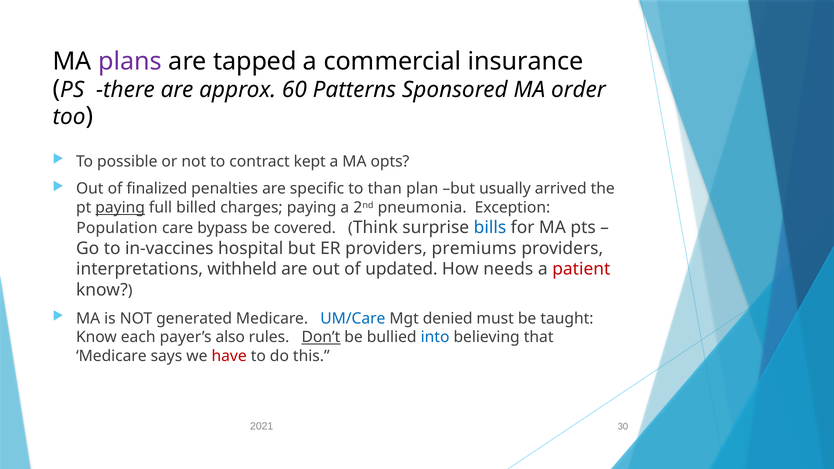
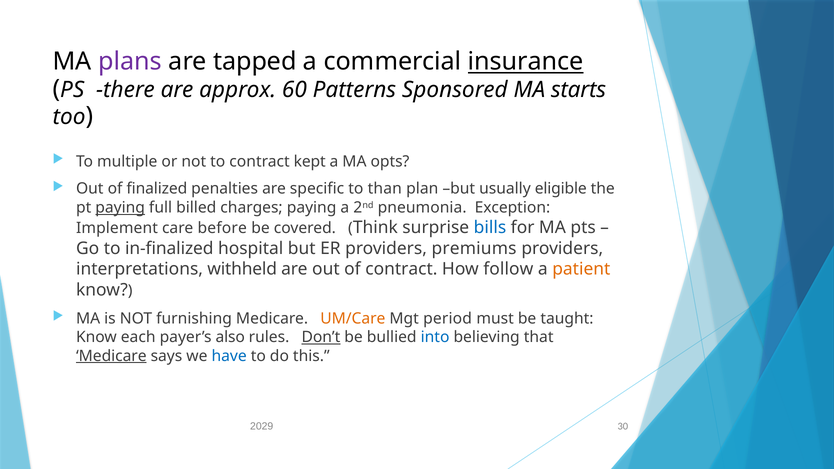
insurance underline: none -> present (526, 62)
order: order -> starts (579, 90)
possible: possible -> multiple (127, 161)
arrived: arrived -> eligible (561, 189)
Population: Population -> Implement (117, 228)
bypass: bypass -> before (222, 228)
in-vaccines: in-vaccines -> in-finalized (169, 248)
of updated: updated -> contract (401, 269)
needs: needs -> follow (508, 269)
patient colour: red -> orange (581, 269)
generated: generated -> furnishing (194, 319)
UM/Care colour: blue -> orange (353, 319)
denied: denied -> period (448, 319)
Medicare underline: none -> present (111, 356)
have colour: red -> blue (229, 356)
2021: 2021 -> 2029 (262, 426)
